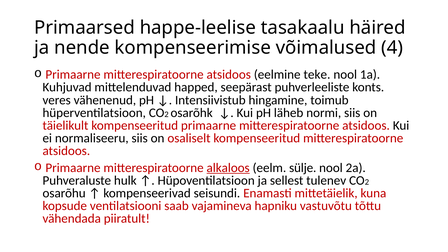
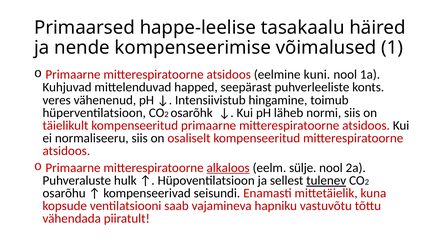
4: 4 -> 1 (392, 48)
teke: teke -> kuni (317, 75)
tulenev underline: none -> present (326, 181)
